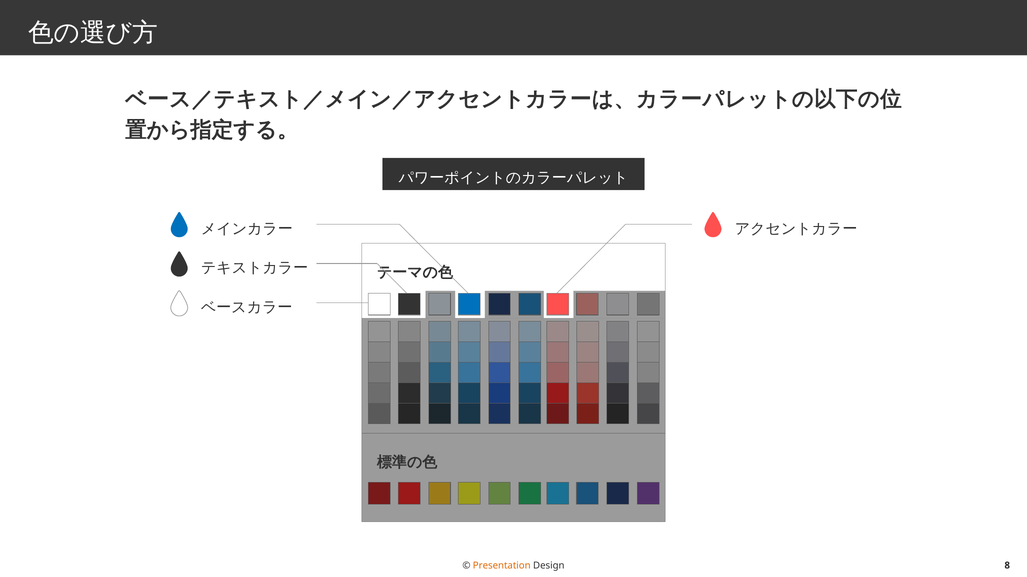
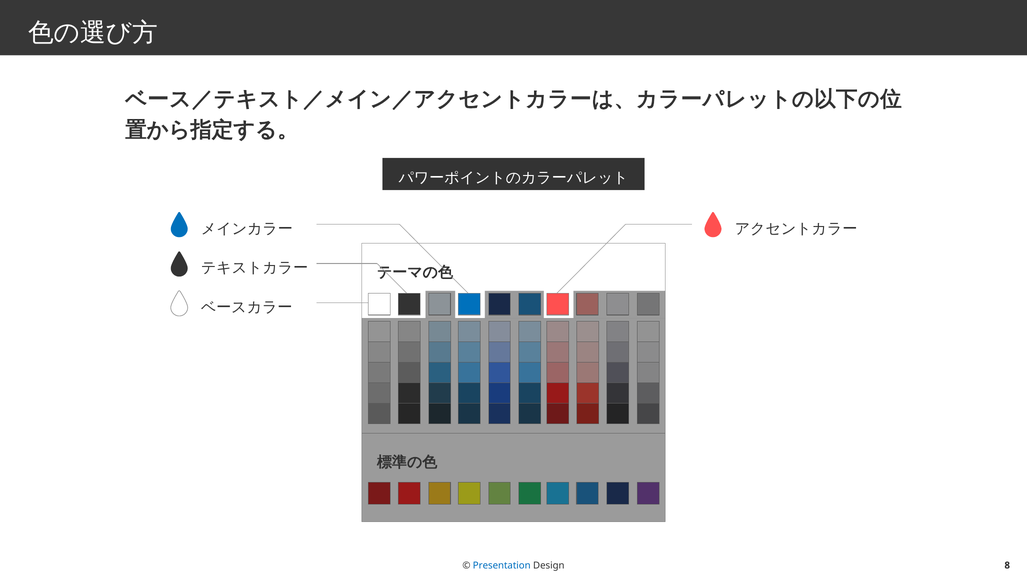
Presentation colour: orange -> blue (502, 566)
